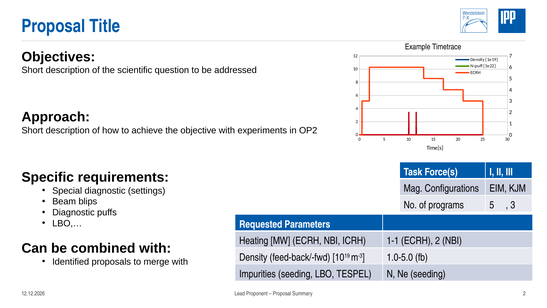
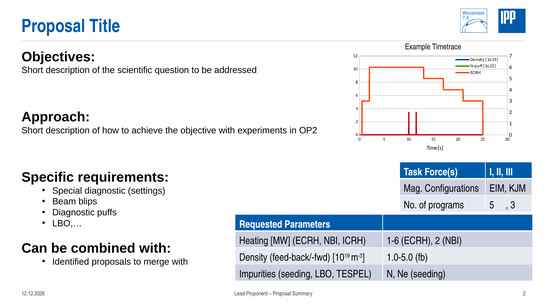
1-1: 1-1 -> 1-6 (393, 241)
